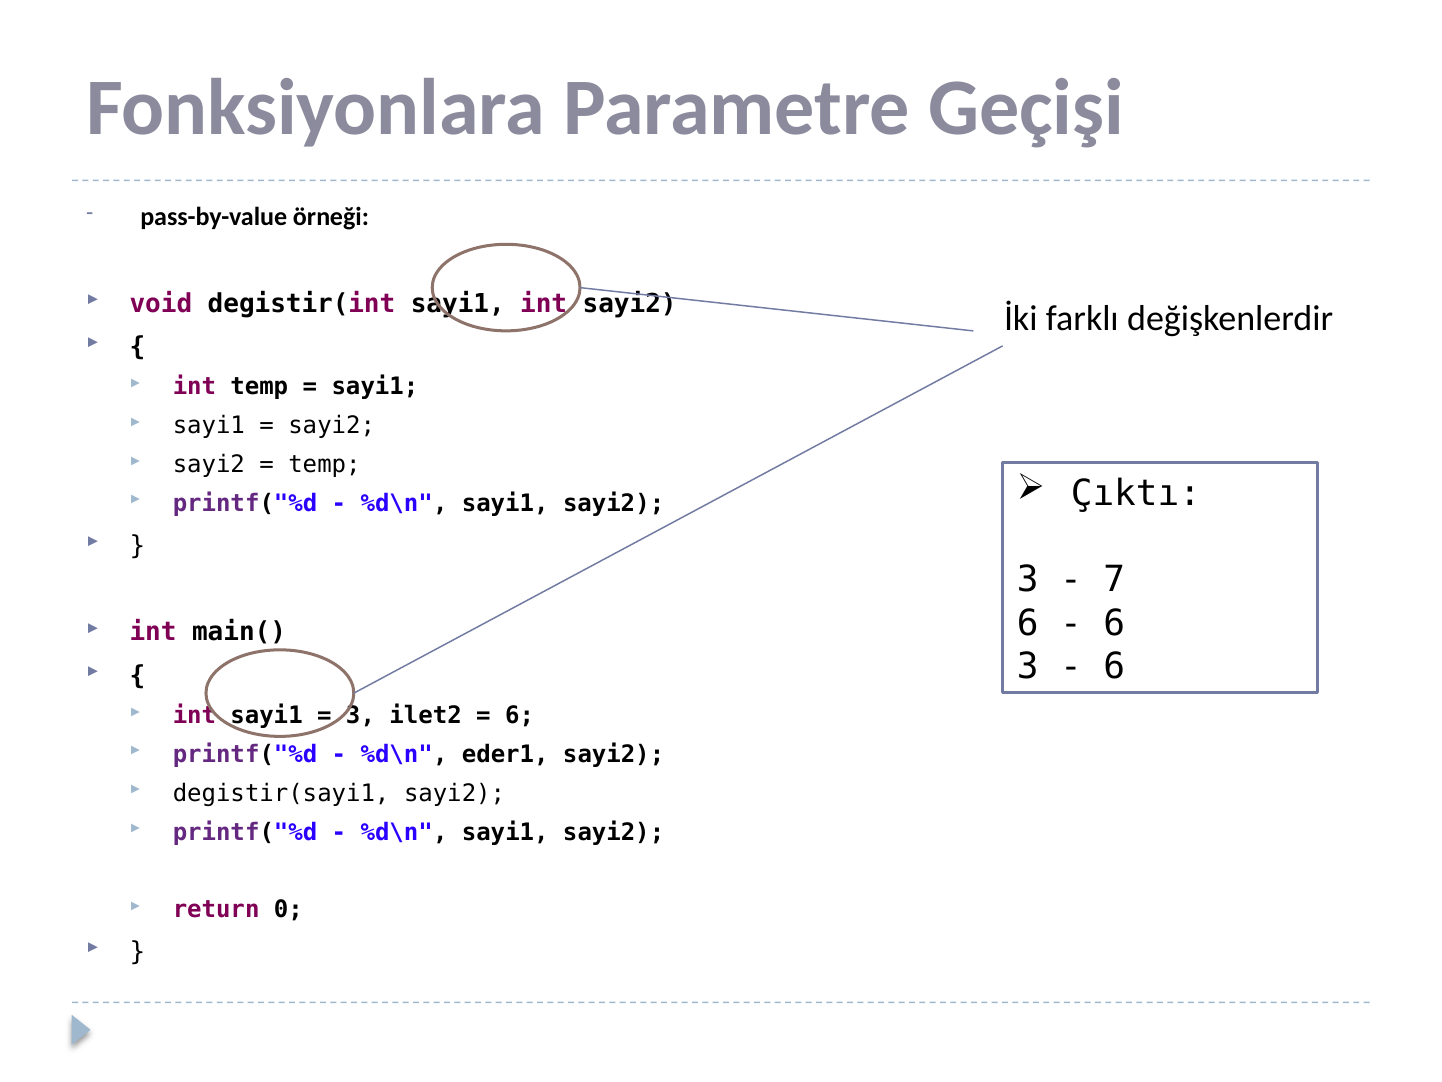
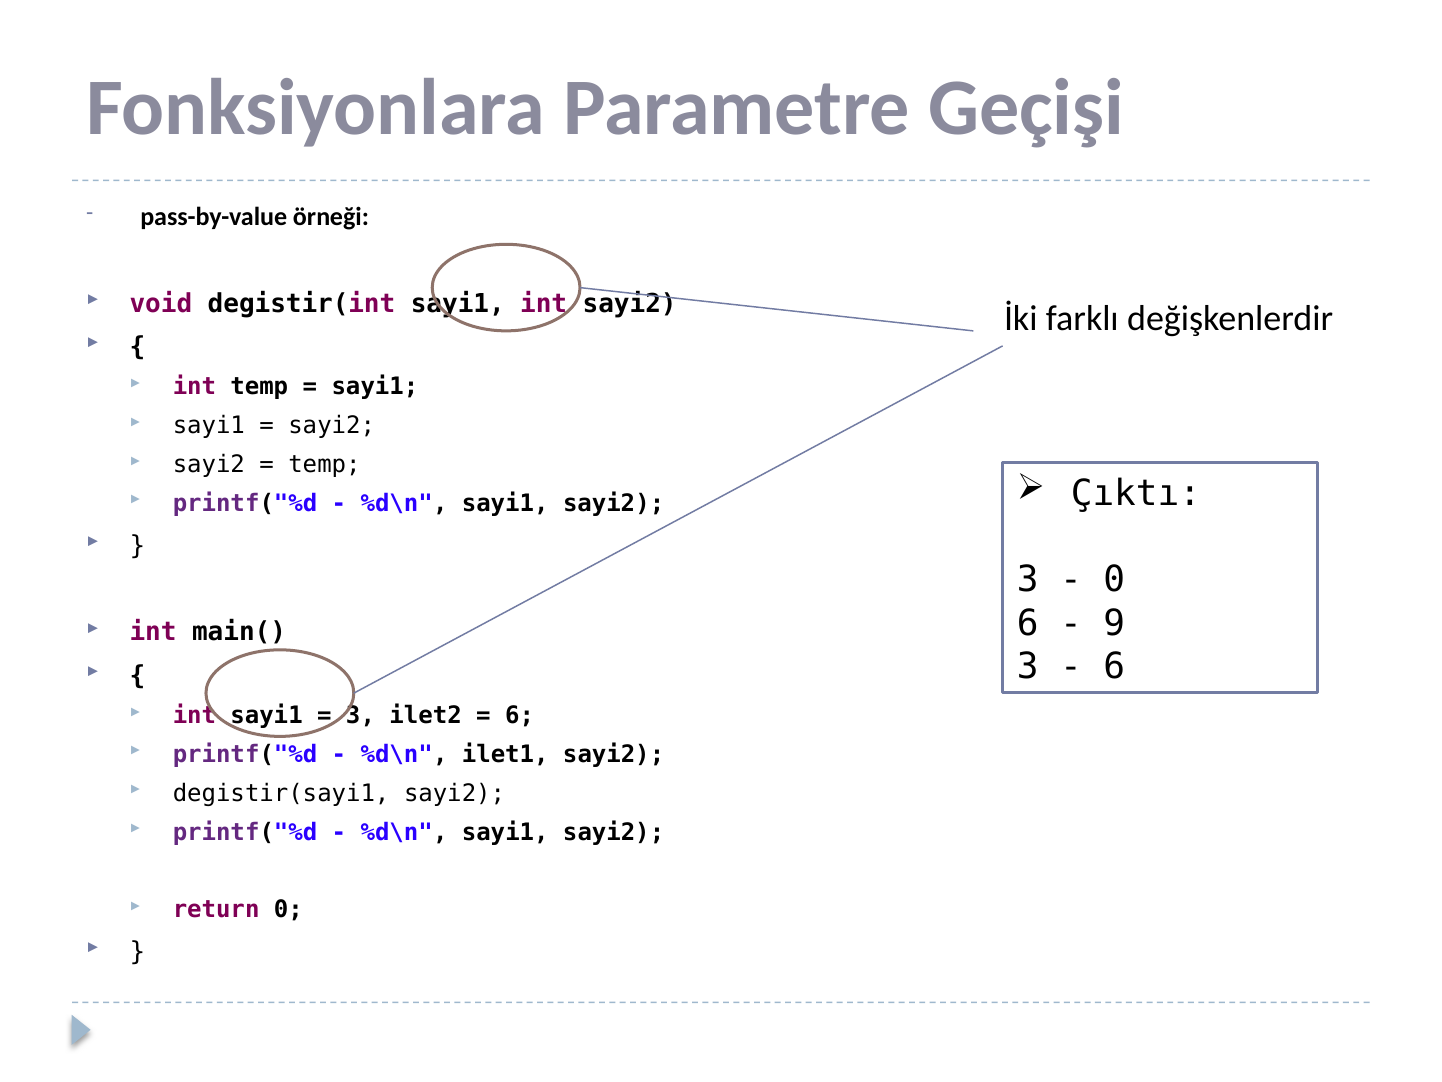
7: 7 -> 0 (1114, 580)
6: 6 -> 9 (1114, 623)
eder1: eder1 -> ilet1 (505, 754)
